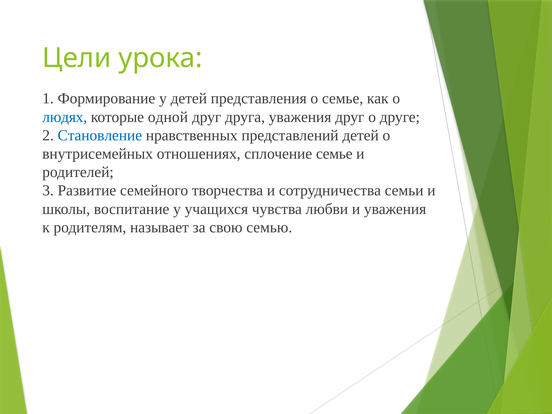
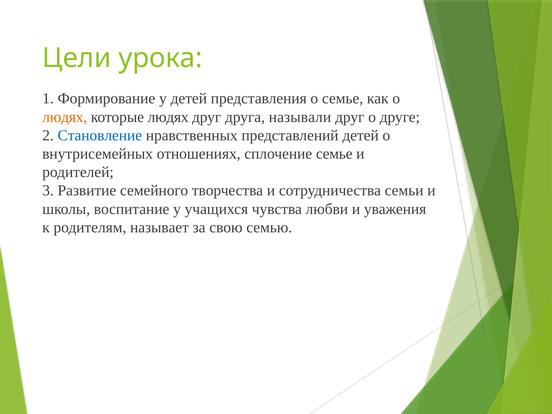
людях colour: blue -> orange (65, 117)
которые одной: одной -> людях (168, 117)
друга уважения: уважения -> называли (300, 117)
